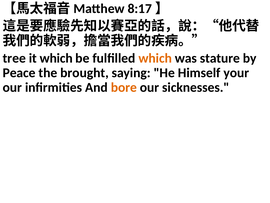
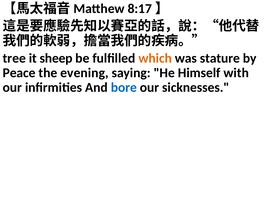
it which: which -> sheep (56, 58)
brought: brought -> evening (84, 73)
your: your -> with (236, 73)
bore colour: orange -> blue (124, 87)
